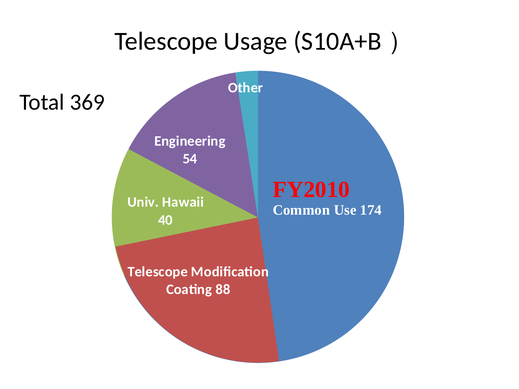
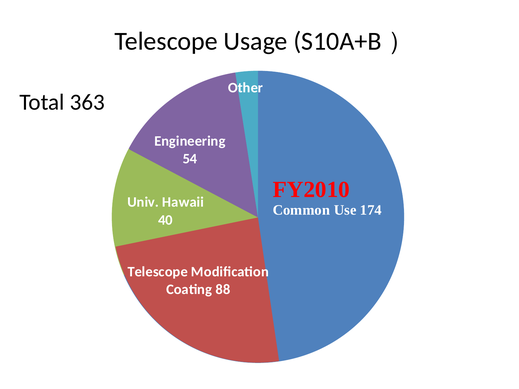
369: 369 -> 363 (87, 102)
